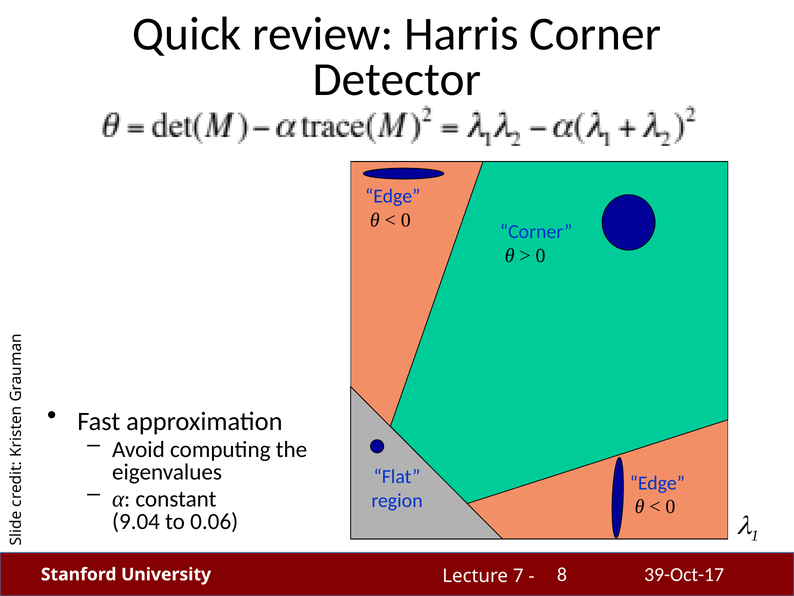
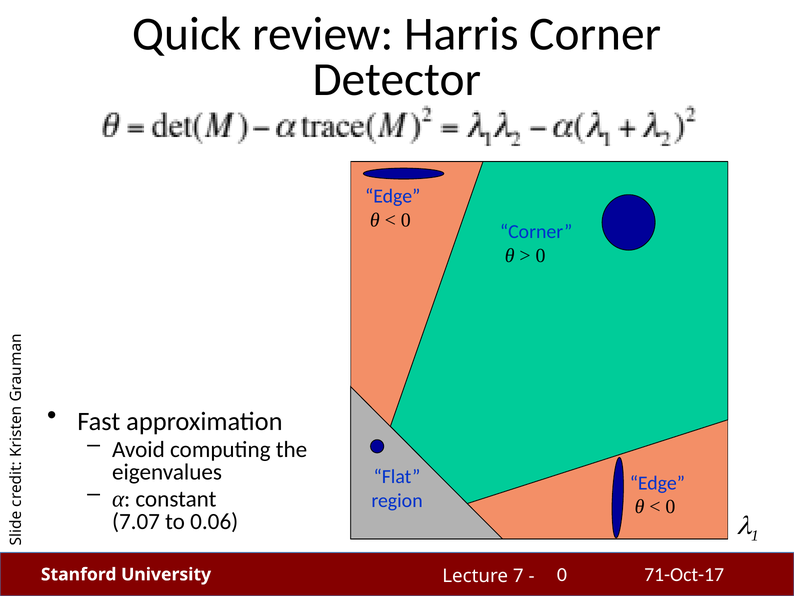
9.04: 9.04 -> 7.07 (136, 521)
39-Oct-17: 39-Oct-17 -> 71-Oct-17 (684, 574)
8: 8 -> 0 (562, 574)
